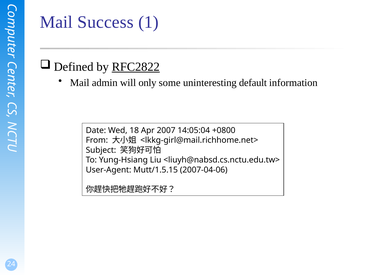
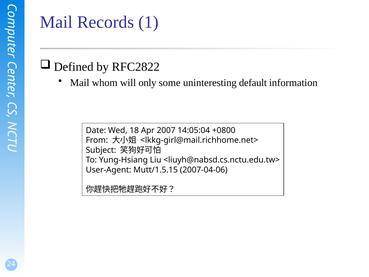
Success: Success -> Records (106, 22)
RFC2822 underline: present -> none (136, 67)
admin: admin -> whom (105, 83)
